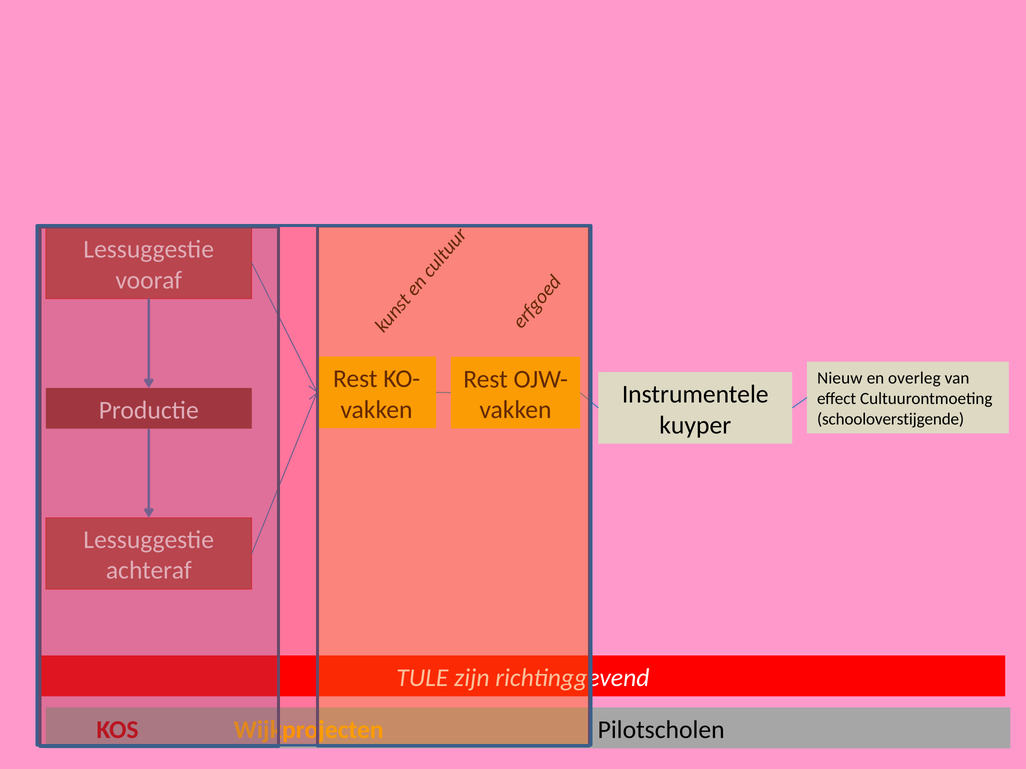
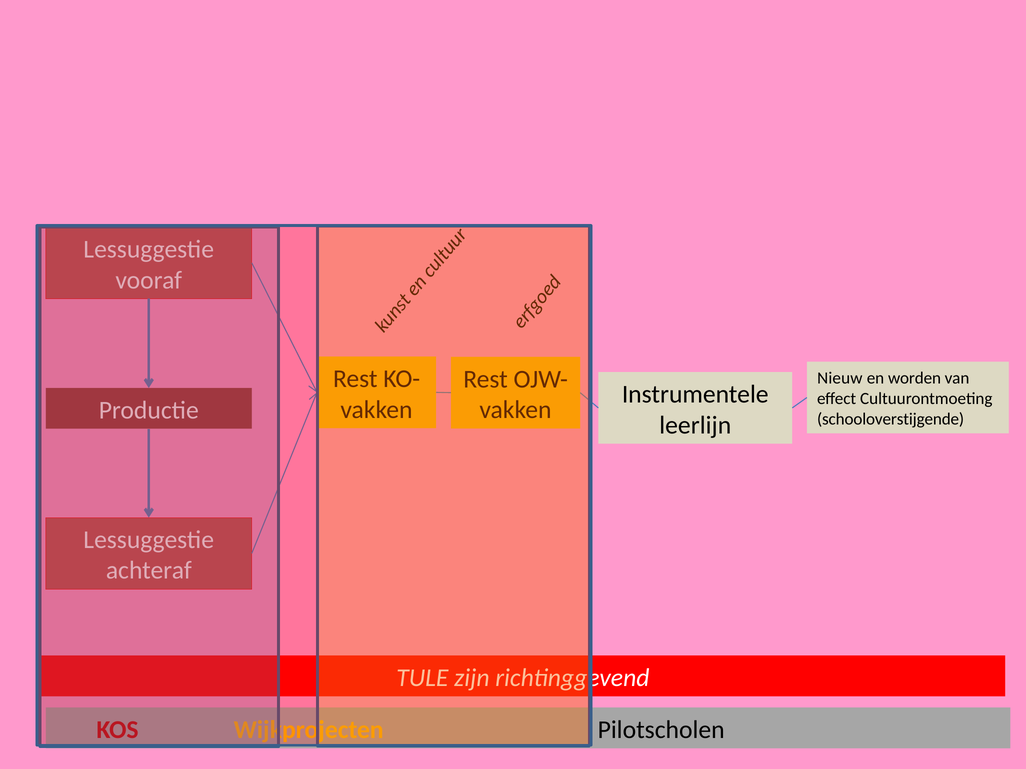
overleg: overleg -> worden (915, 378)
kuyper: kuyper -> leerlijn (695, 425)
